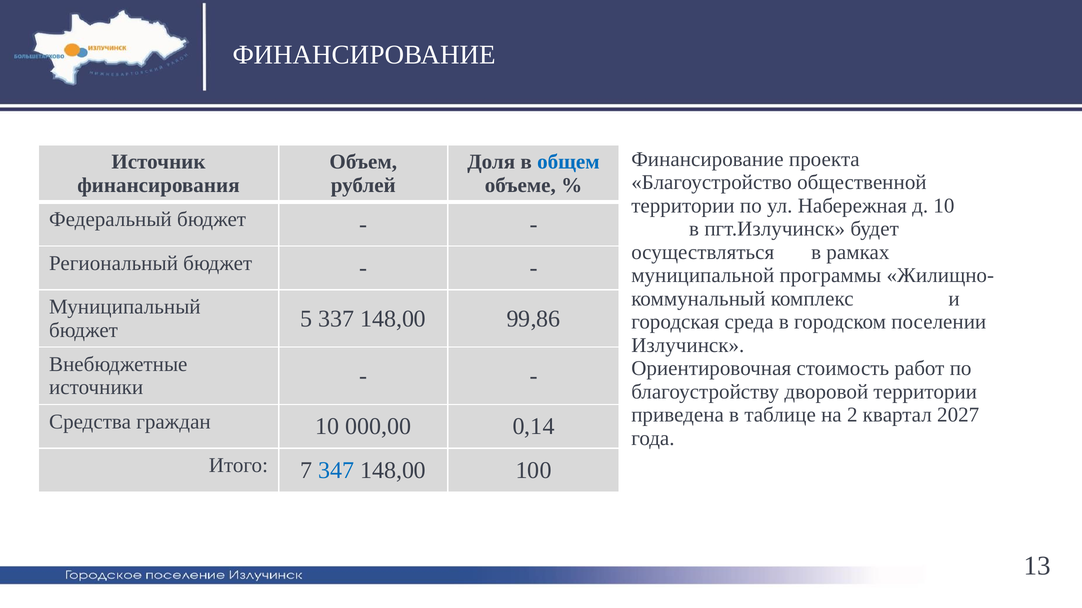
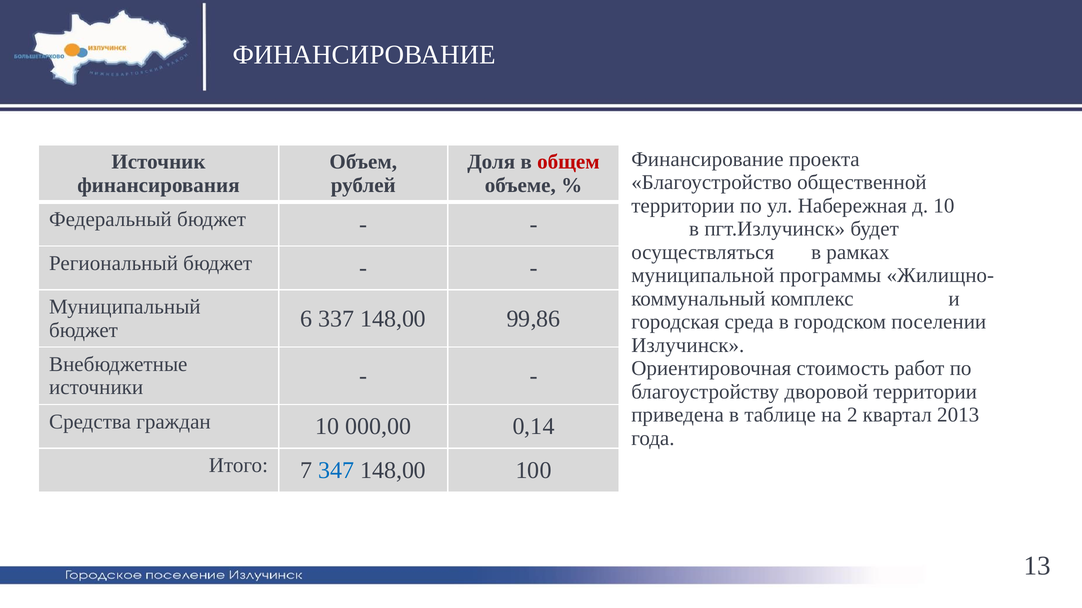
общем colour: blue -> red (568, 162)
5: 5 -> 6 (306, 319)
2027: 2027 -> 2013 (958, 415)
